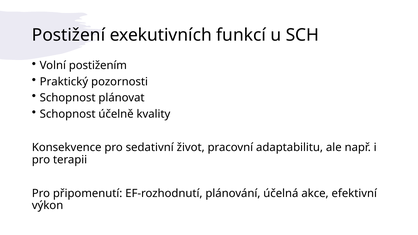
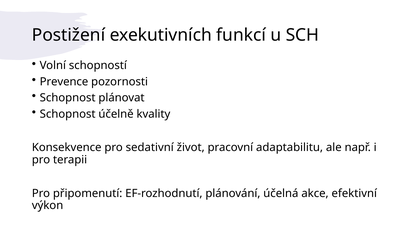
postižením: postižením -> schopností (98, 66)
Praktický: Praktický -> Prevence (64, 82)
